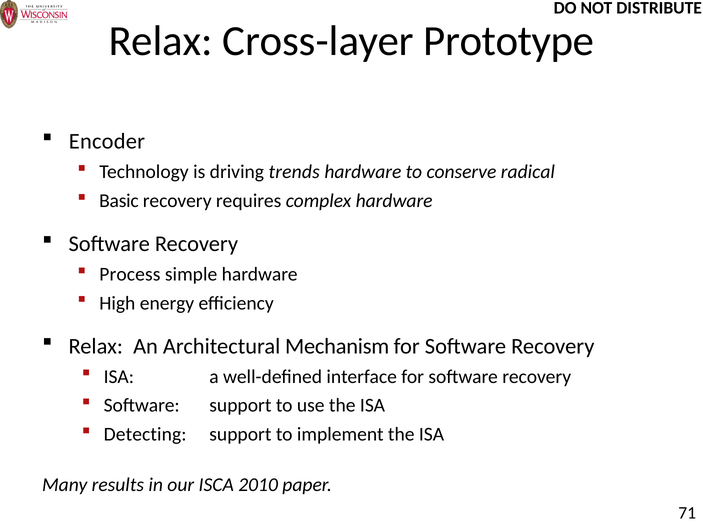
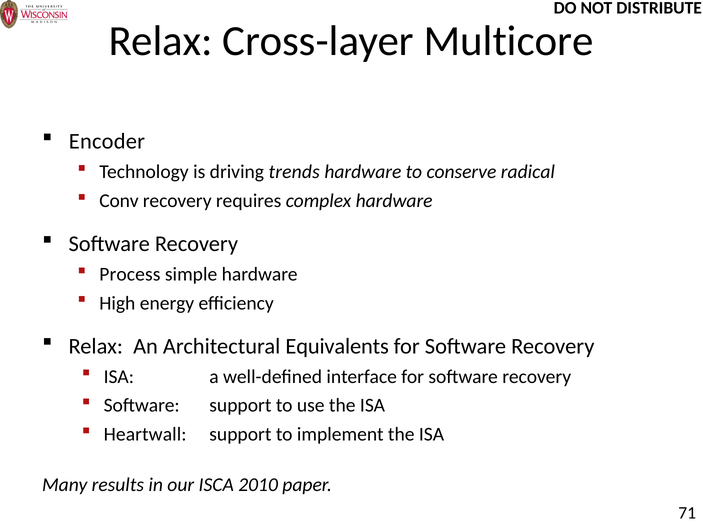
Prototype: Prototype -> Multicore (509, 41)
Basic: Basic -> Conv (119, 201)
Mechanism: Mechanism -> Equivalents (337, 346)
Detecting: Detecting -> Heartwall (145, 435)
